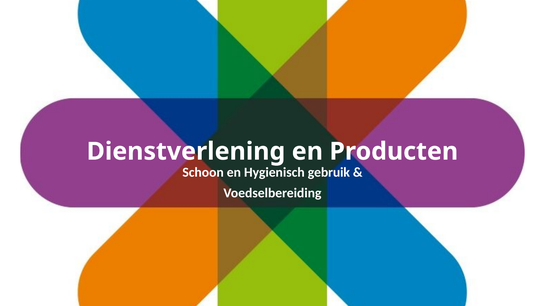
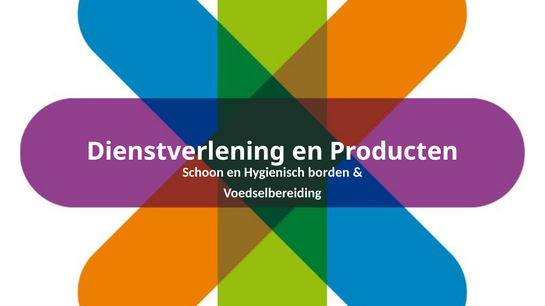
gebruik: gebruik -> borden (329, 173)
